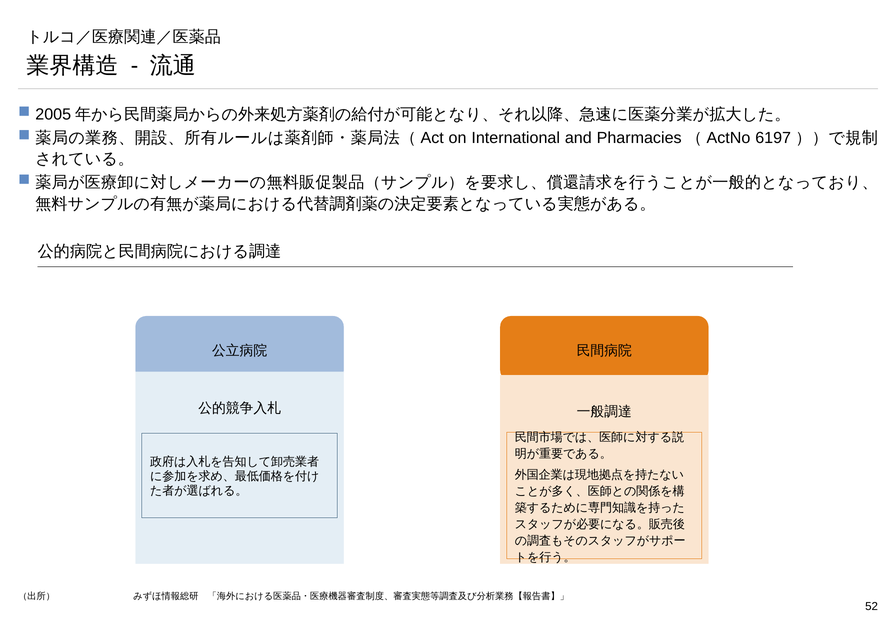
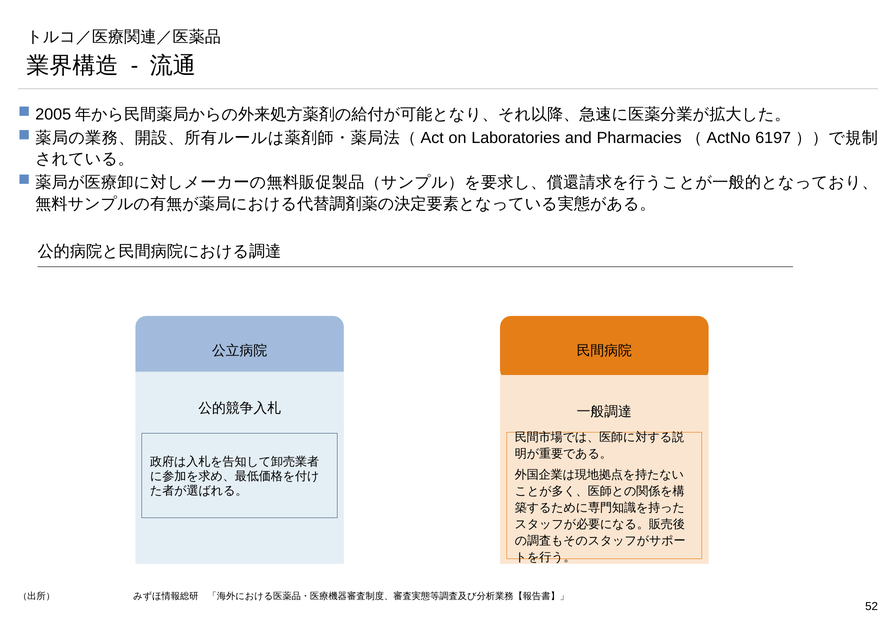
International: International -> Laboratories (516, 138)
